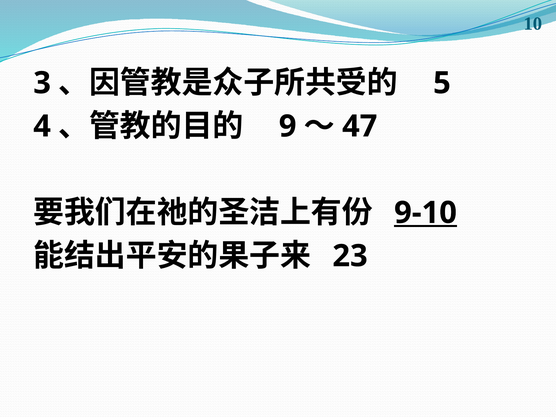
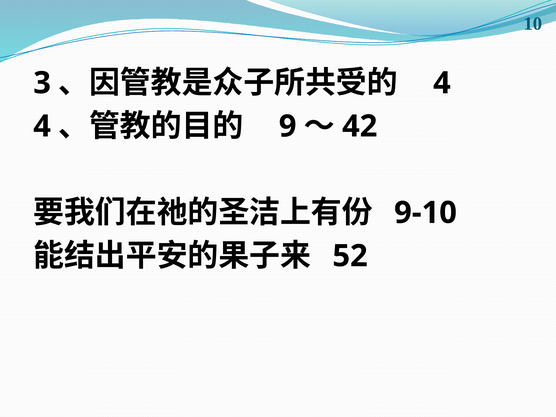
5: 5 -> 4 (442, 83)
47: 47 -> 42 (360, 126)
9-10 underline: present -> none (425, 213)
23: 23 -> 52 (350, 256)
